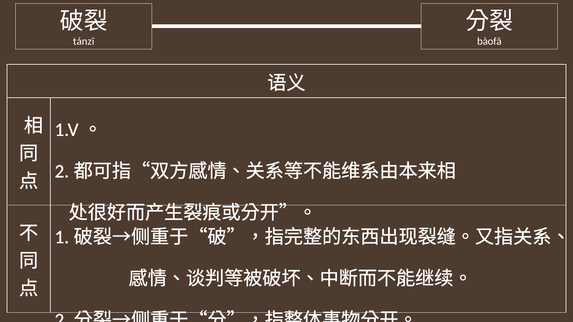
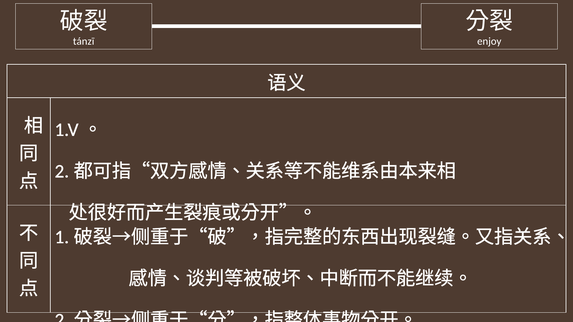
bàofā: bàofā -> enjoy (489, 41)
